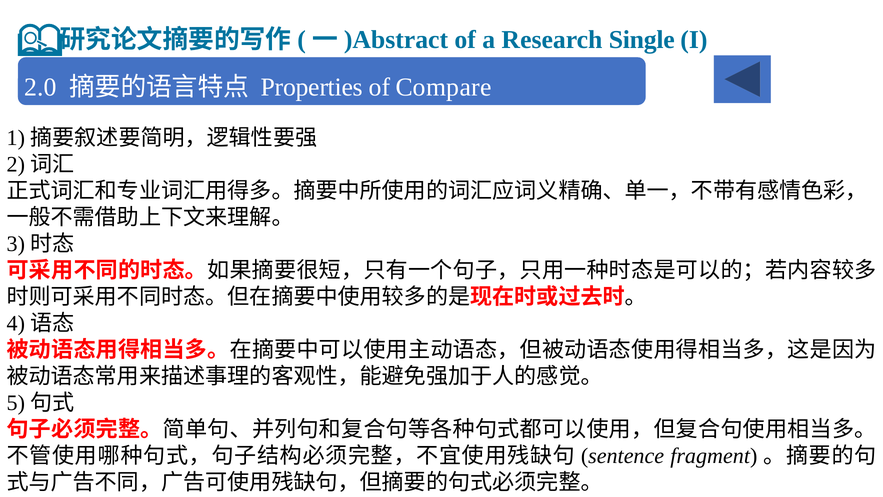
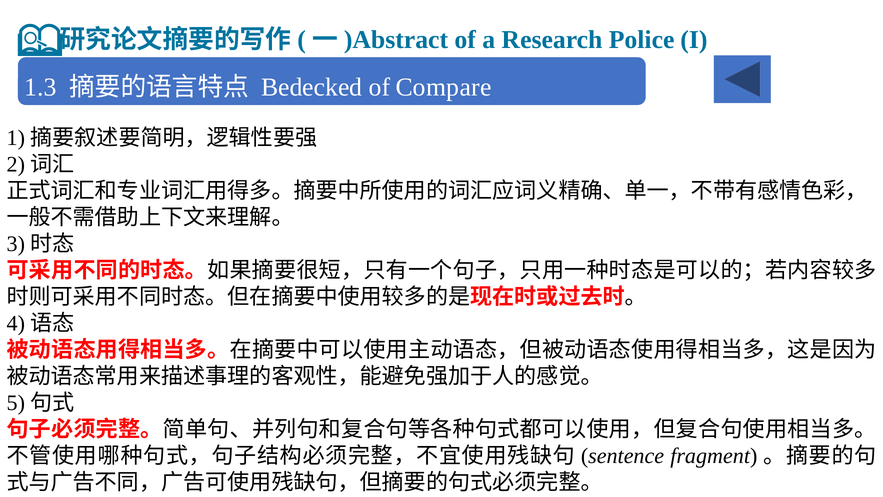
Single: Single -> Police (642, 40)
2.0: 2.0 -> 1.3 (40, 87)
Properties: Properties -> Bedecked (312, 87)
